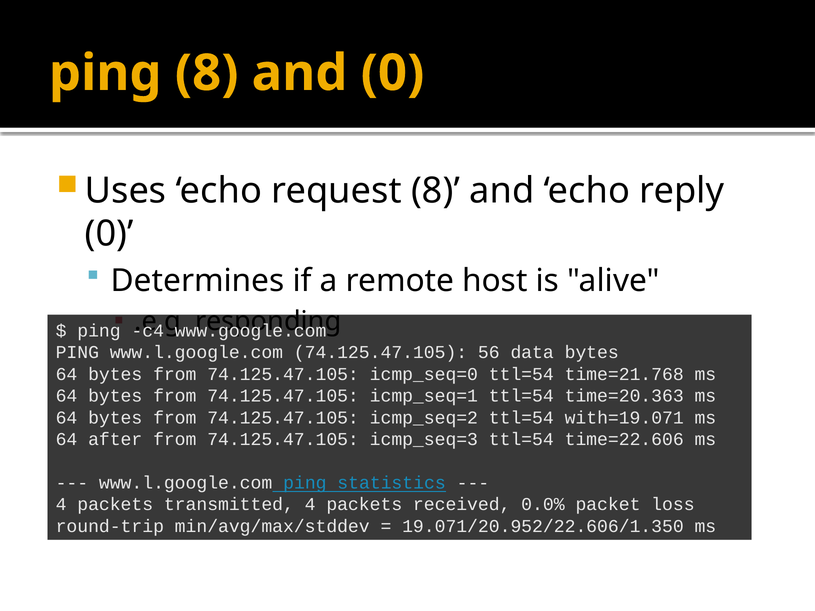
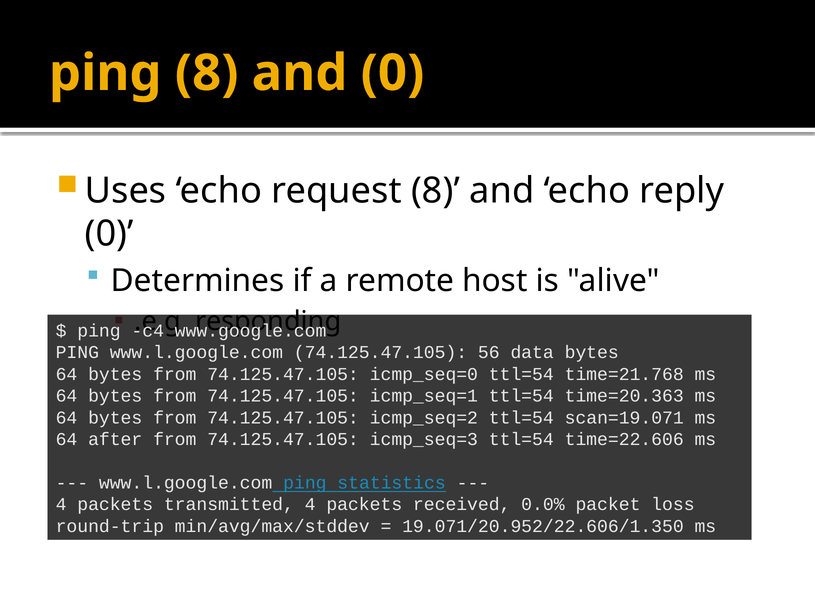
with=19.071: with=19.071 -> scan=19.071 (624, 418)
